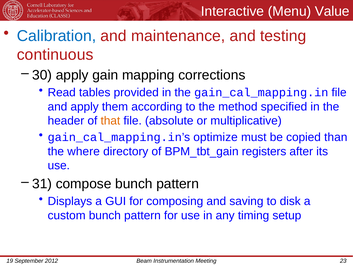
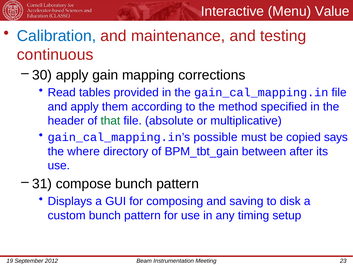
that colour: orange -> green (110, 121)
optimize: optimize -> possible (215, 137)
than: than -> says (336, 137)
registers: registers -> between (264, 151)
